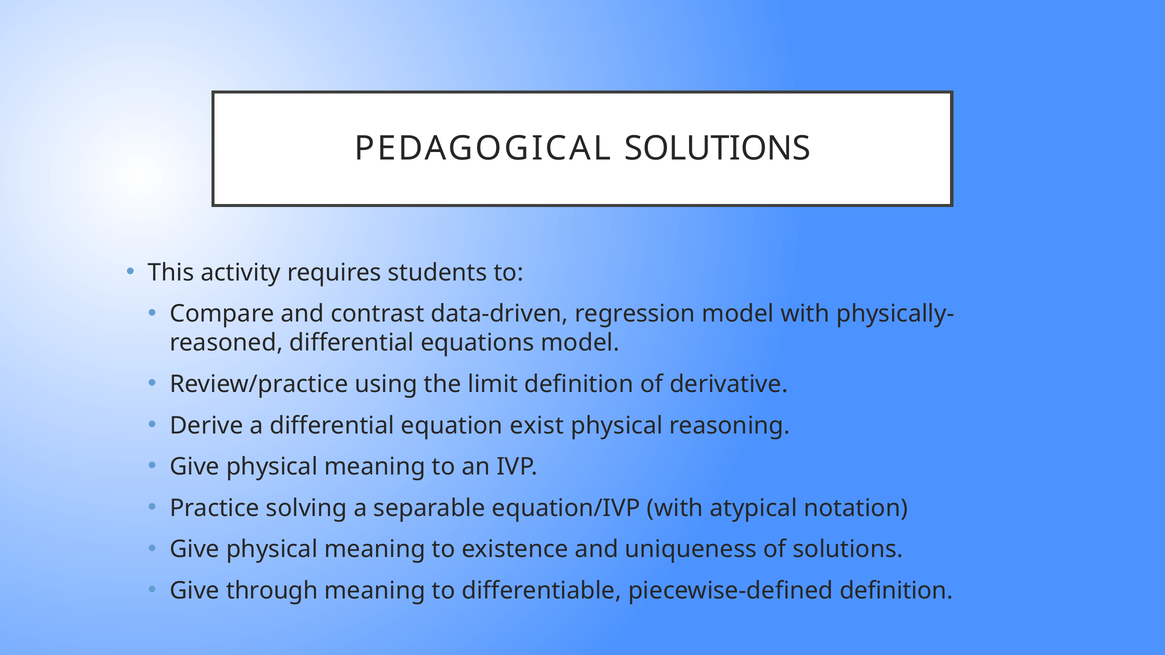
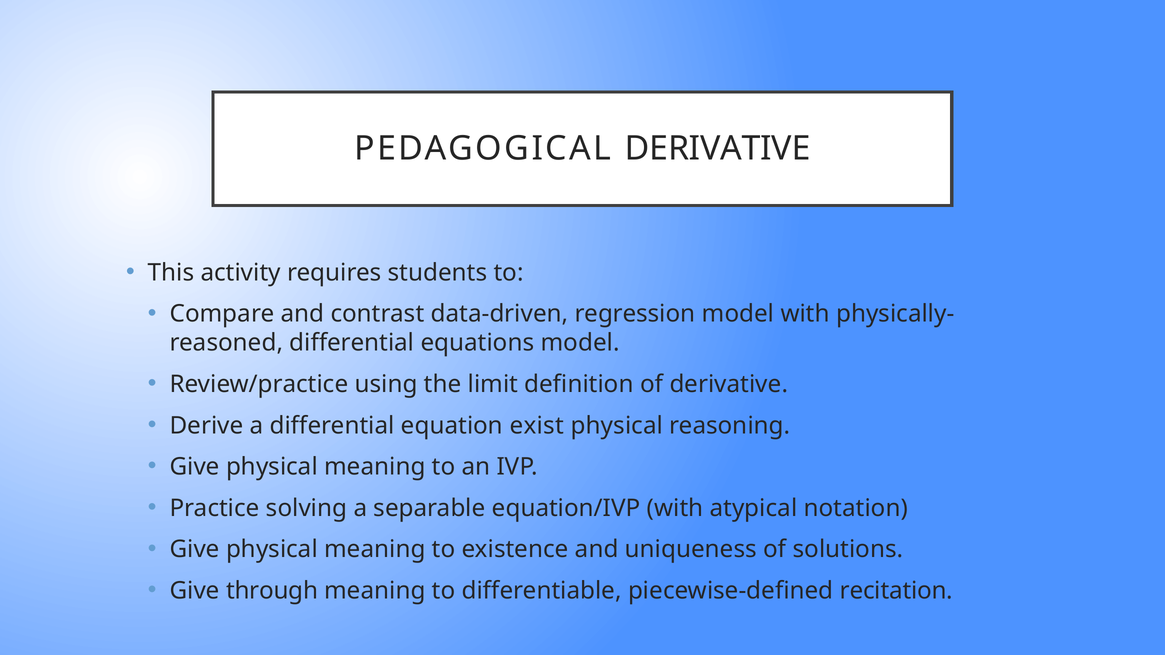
PEDAGOGICAL SOLUTIONS: SOLUTIONS -> DERIVATIVE (718, 149)
piecewise-defined definition: definition -> recitation (896, 591)
